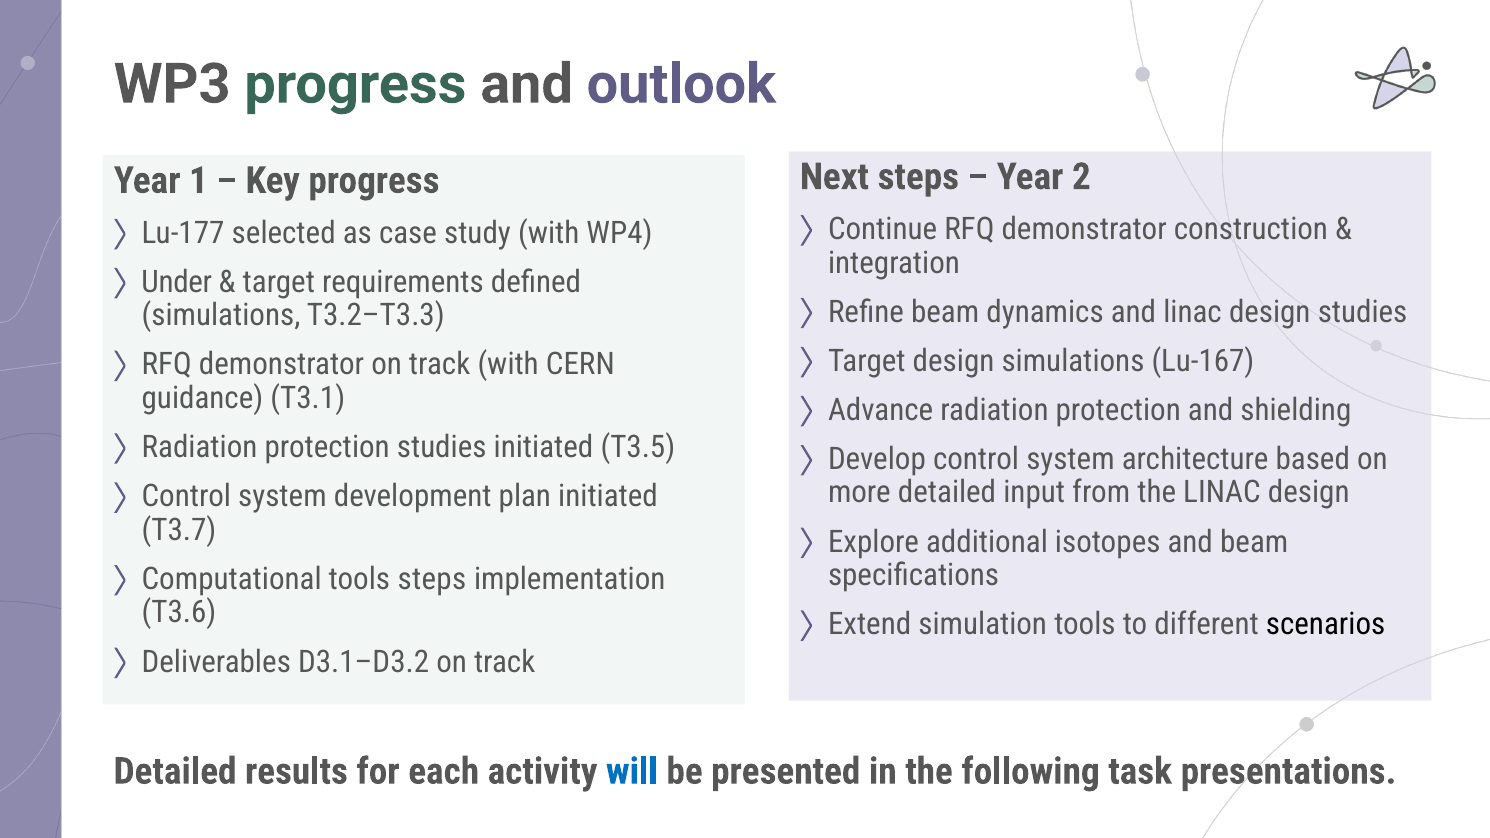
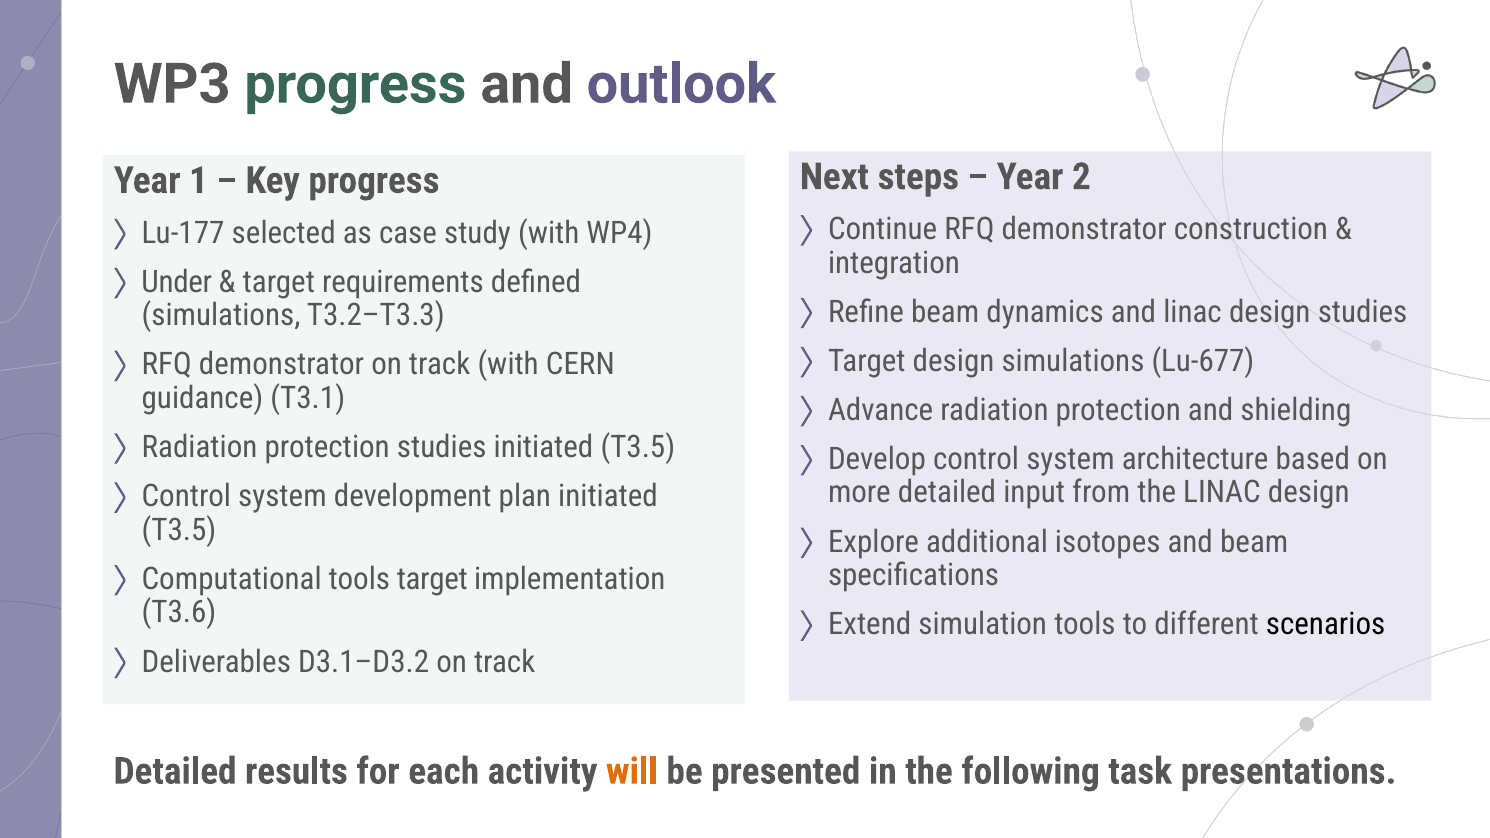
Lu-167: Lu-167 -> Lu-677 (1203, 361)
T3.7: T3.7 -> T3.5 (179, 530)
tools steps: steps -> target (432, 579)
will colour: blue -> orange (632, 771)
